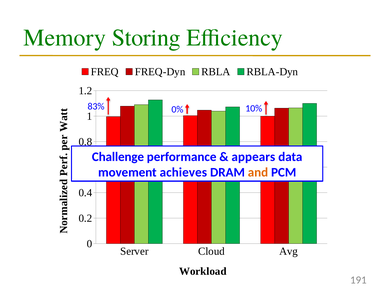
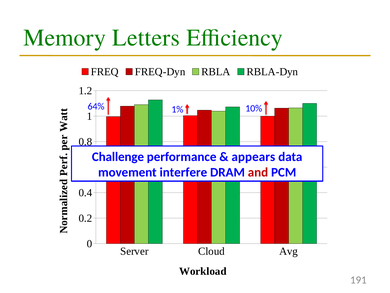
Storing: Storing -> Letters (146, 38)
83%: 83% -> 64% (96, 106)
0%: 0% -> 1% (177, 109)
achieves: achieves -> interfere (183, 172)
and colour: orange -> red (258, 172)
